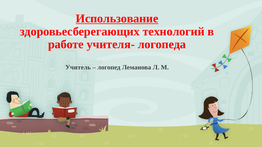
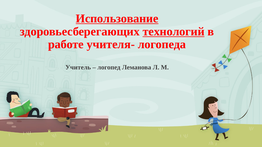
технологий underline: none -> present (174, 32)
